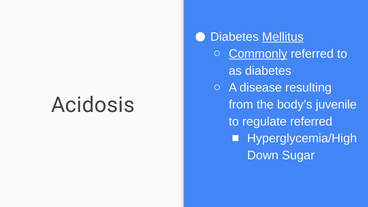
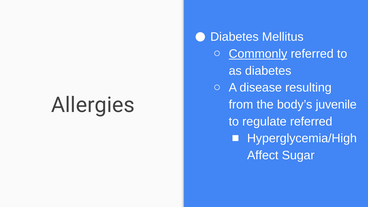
Mellitus underline: present -> none (283, 37)
Acidosis: Acidosis -> Allergies (93, 105)
Down: Down -> Affect (263, 155)
